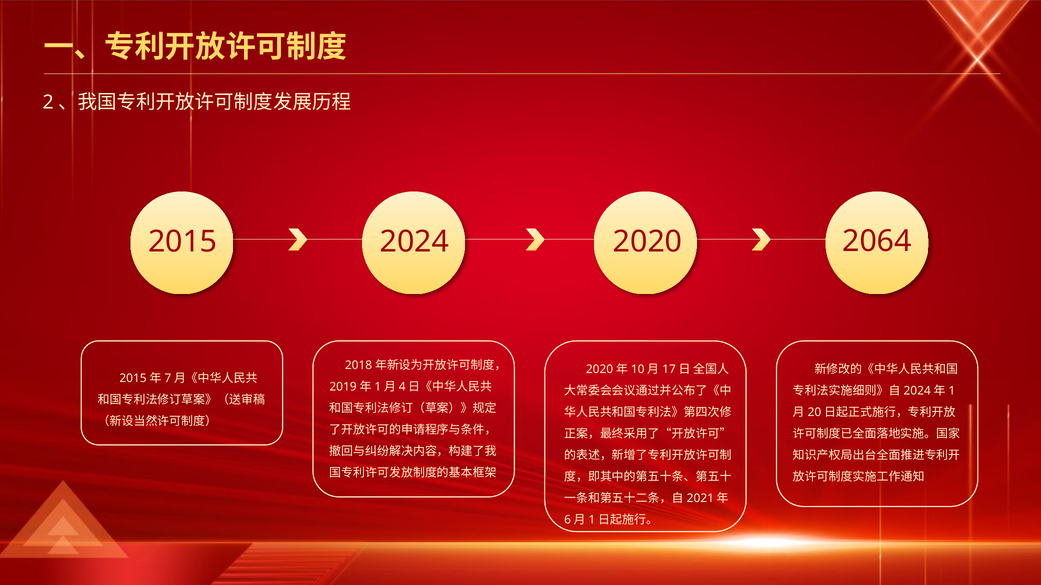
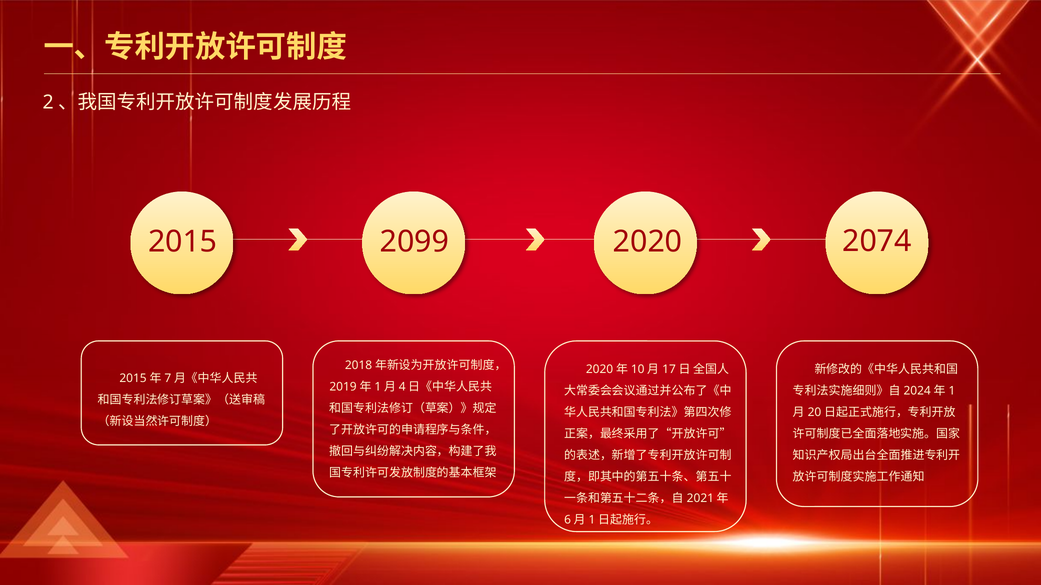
2024: 2024 -> 2099 (414, 242)
2064: 2064 -> 2074 (877, 242)
